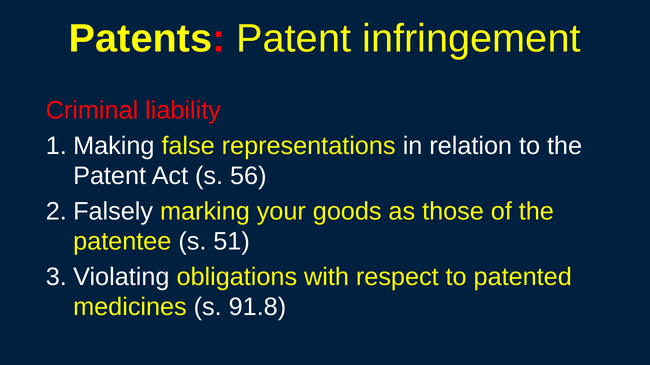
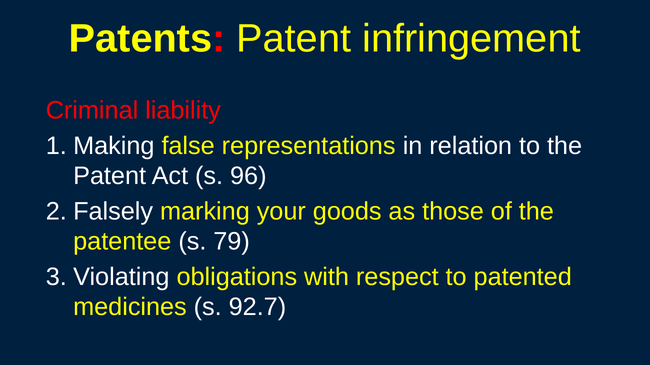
56: 56 -> 96 (248, 176)
51: 51 -> 79 (232, 242)
91.8: 91.8 -> 92.7 (257, 308)
